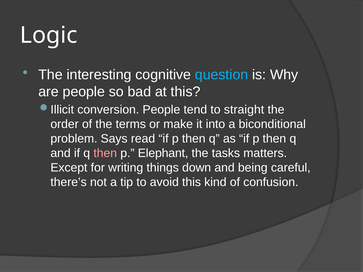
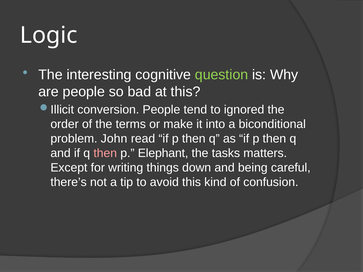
question colour: light blue -> light green (222, 75)
straight: straight -> ignored (244, 110)
Says: Says -> John (114, 139)
